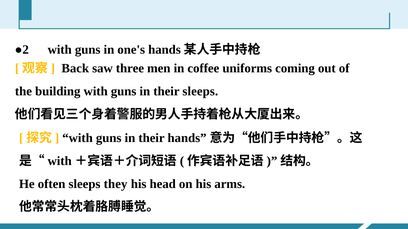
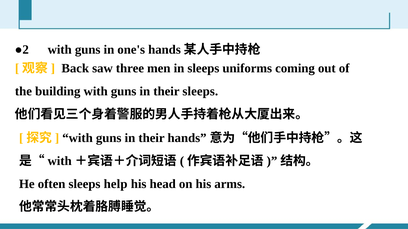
in coffee: coffee -> sleeps (203, 69)
they: they -> help (116, 184)
